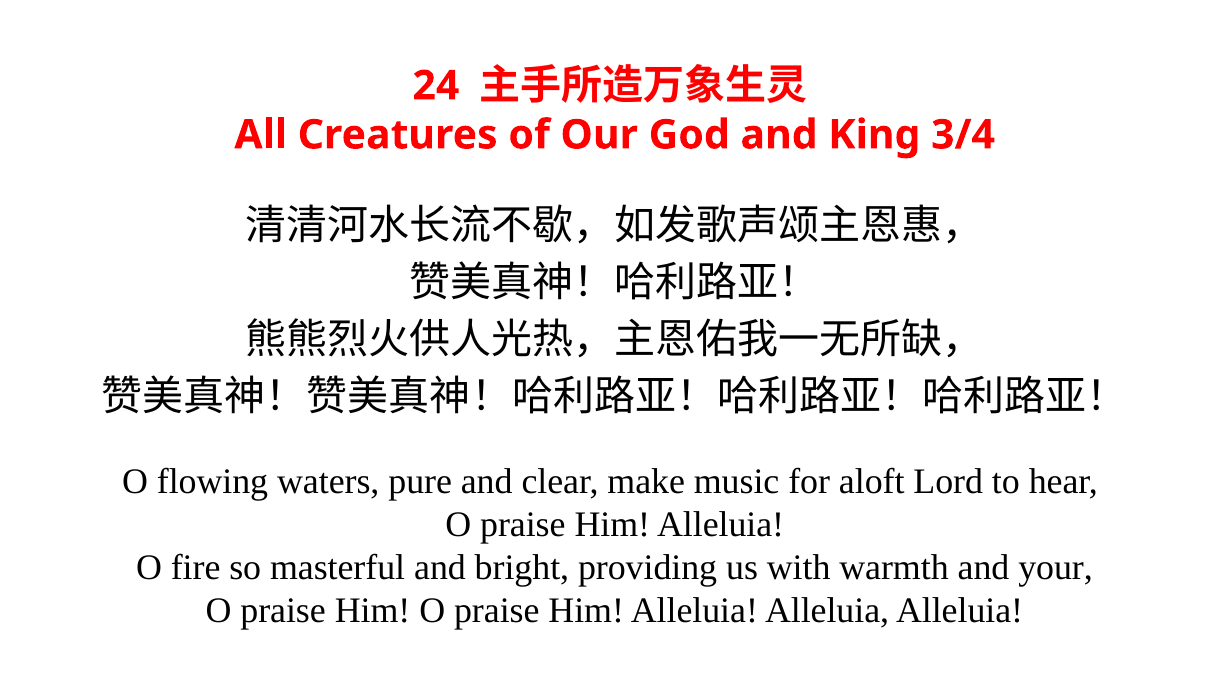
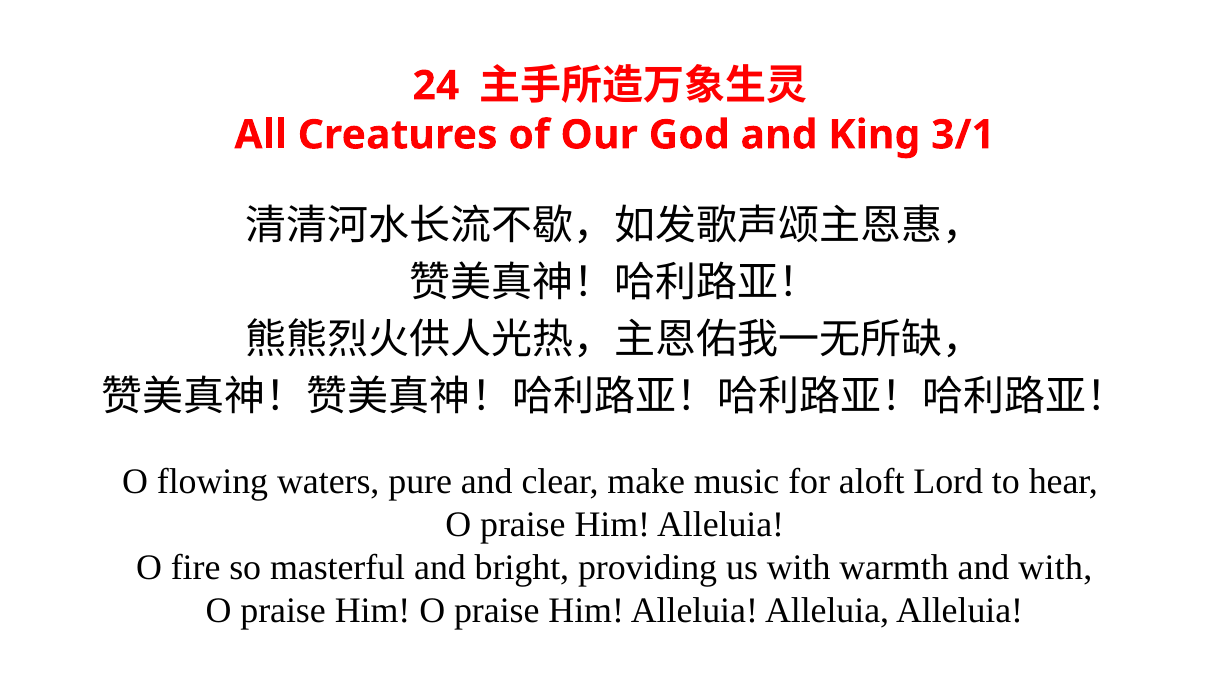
3/4: 3/4 -> 3/1 (963, 135)
and your: your -> with (1055, 567)
